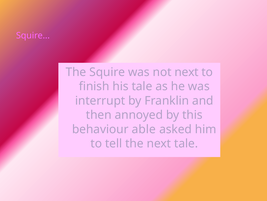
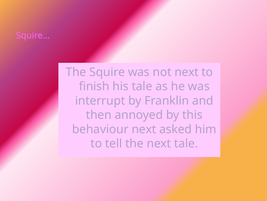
behaviour able: able -> next (144, 129)
